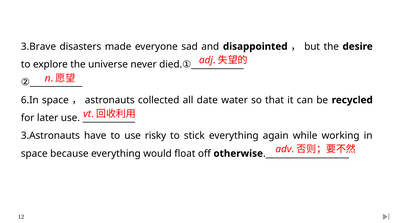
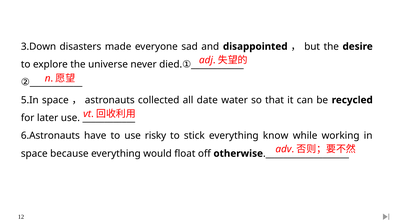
3.Brave: 3.Brave -> 3.Down (39, 46)
6.In: 6.In -> 5.In (30, 100)
3.Astronauts: 3.Astronauts -> 6.Astronauts (50, 136)
again: again -> know (276, 136)
